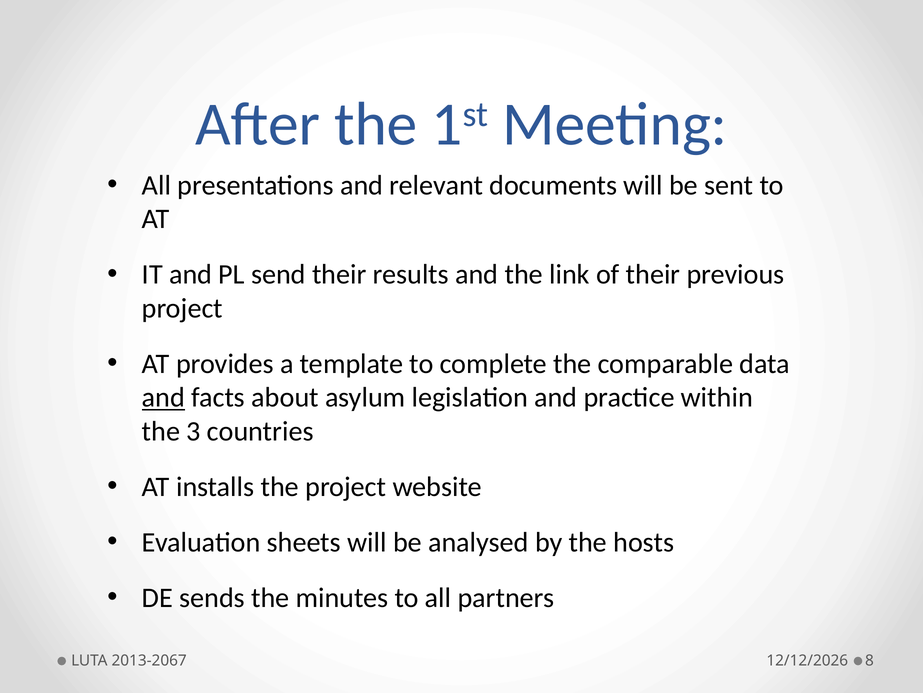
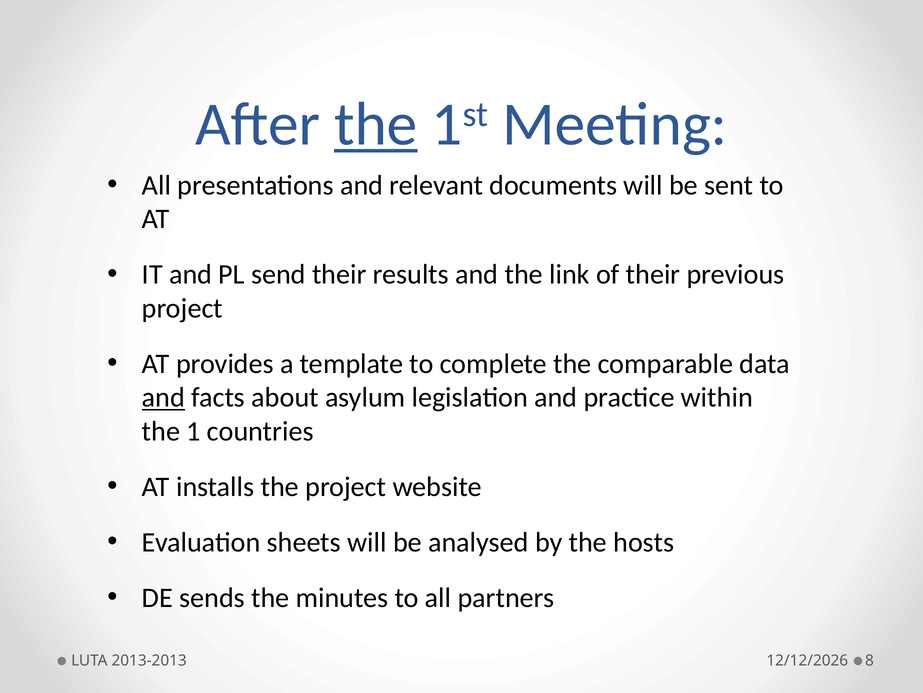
the underline: none -> present (376, 124)
3: 3 -> 1 (193, 431)
2013-2067: 2013-2067 -> 2013-2013 (149, 660)
